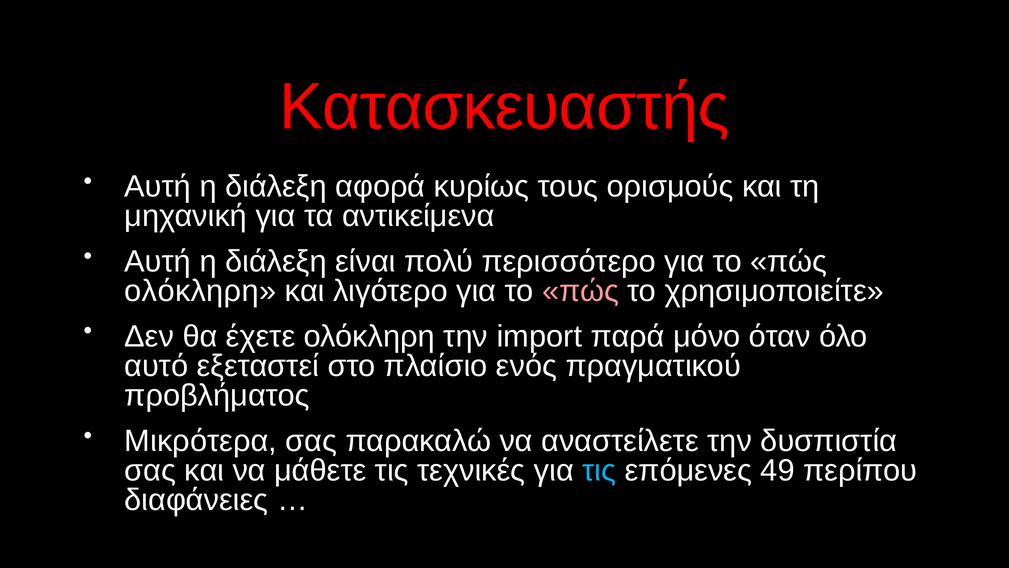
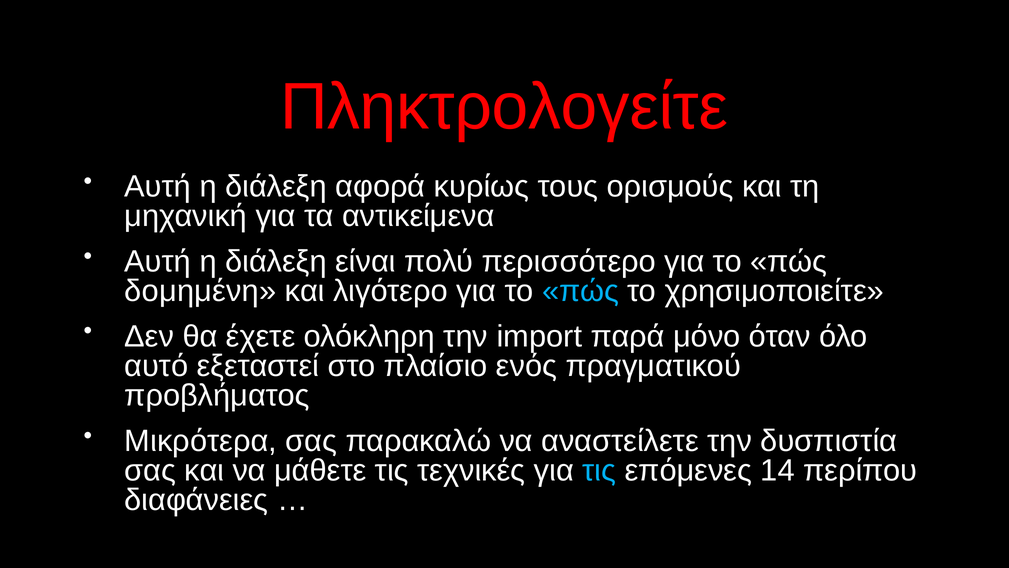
Κατασκευαστής: Κατασκευαστής -> Πληκτρολογείτε (504, 107)
ολόκληρη: ολόκληρη -> δομημένη (200, 291)
πώς colour: pink -> light blue (580, 291)
49: 49 -> 14 (778, 470)
